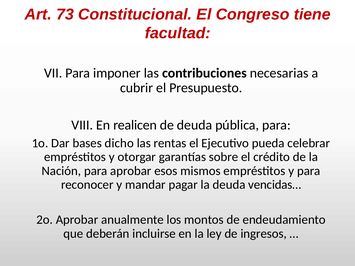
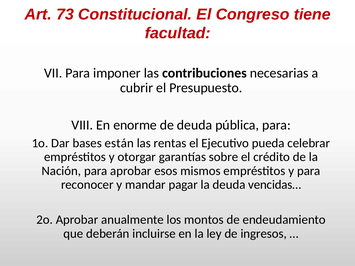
realicen: realicen -> enorme (135, 125)
dicho: dicho -> están (119, 143)
